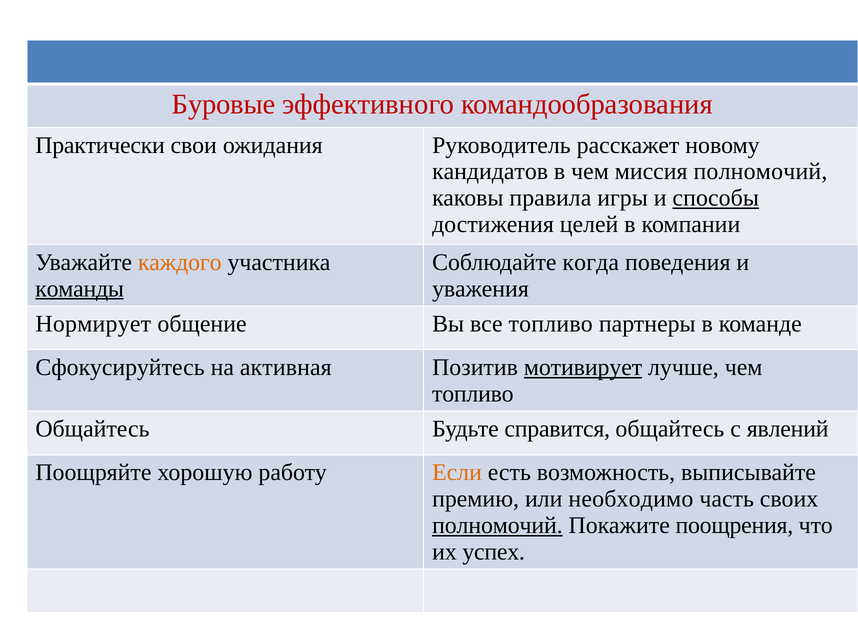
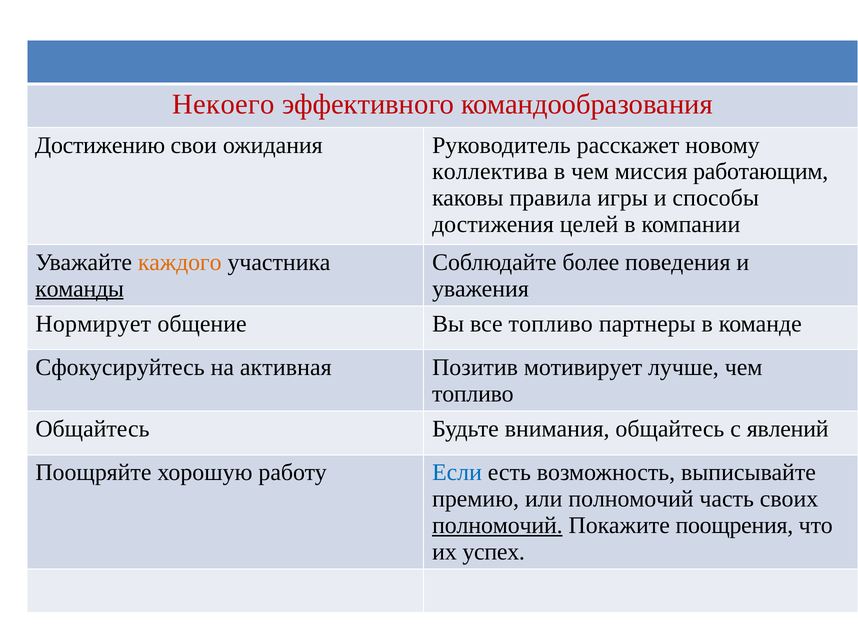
Буровые: Буровые -> Некоего (223, 104)
Практически: Практически -> Достижению (100, 145)
кандидатов: кандидатов -> коллектива (490, 172)
миссия полномочий: полномочий -> работающим (761, 172)
способы underline: present -> none (716, 198)
когда: когда -> более (591, 262)
мотивирует underline: present -> none (583, 368)
справится: справится -> внимания (557, 429)
Если colour: orange -> blue (457, 473)
или необходимо: необходимо -> полномочий (631, 499)
